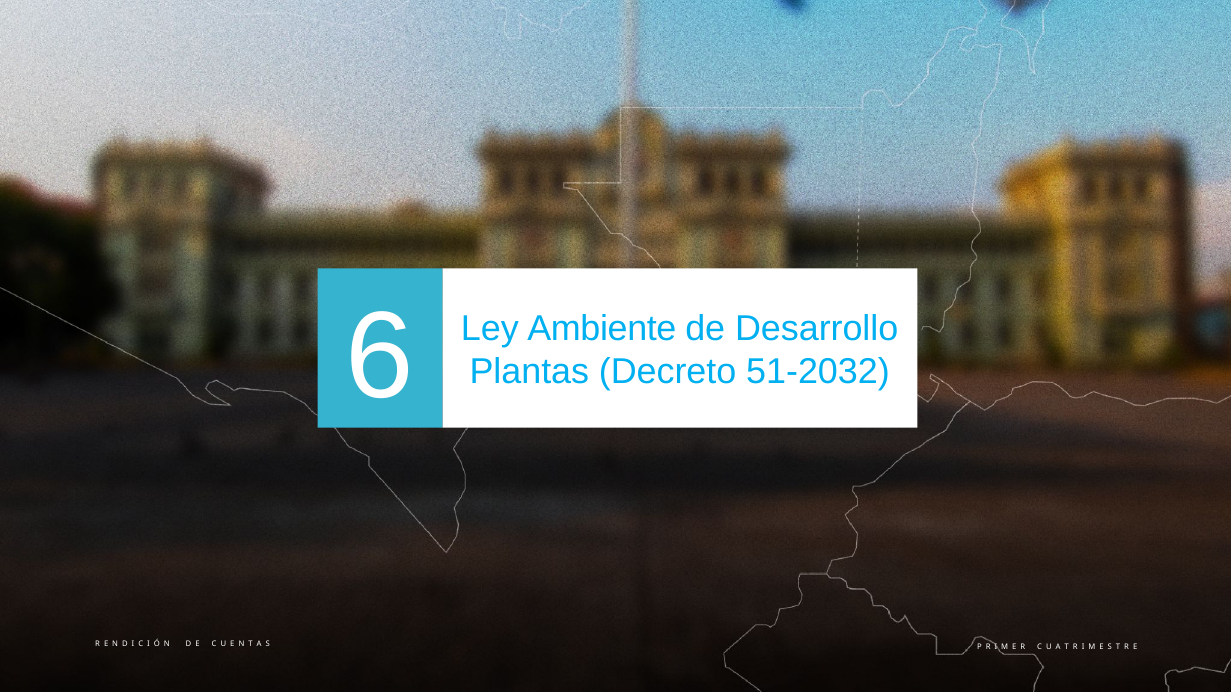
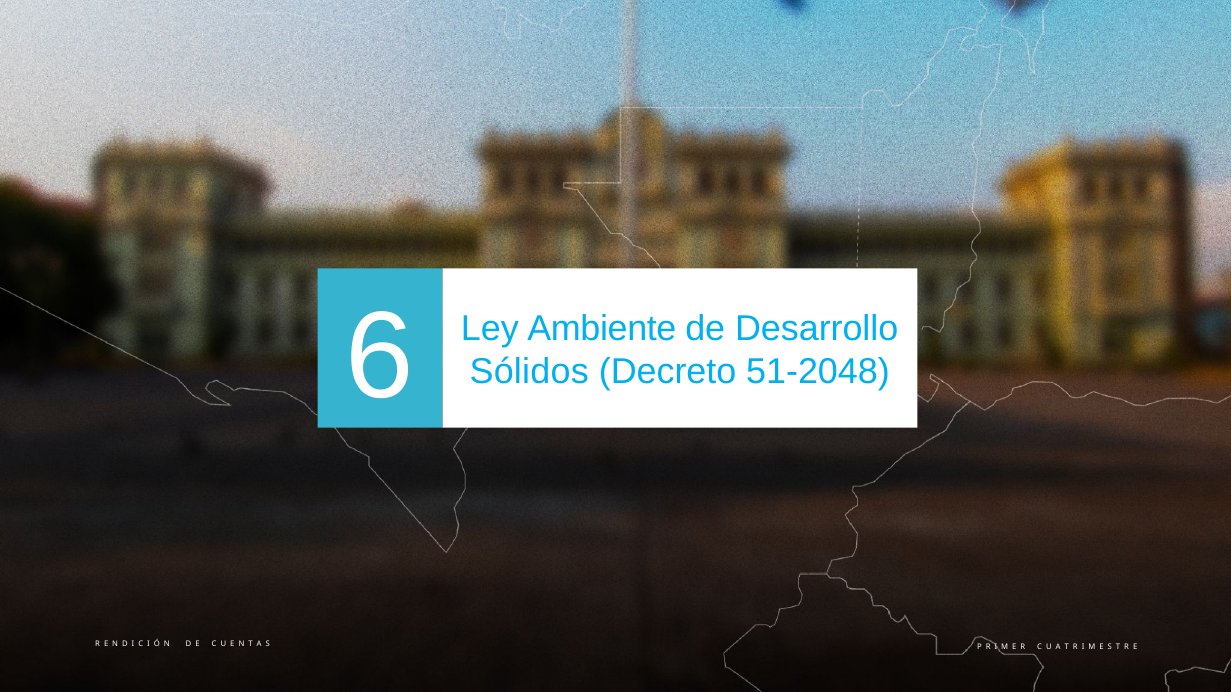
Plantas: Plantas -> Sólidos (529, 372)
51-2032: 51-2032 -> 51-2048 (818, 372)
